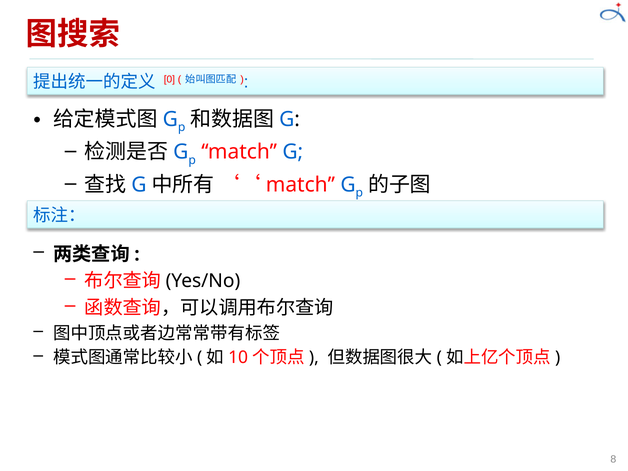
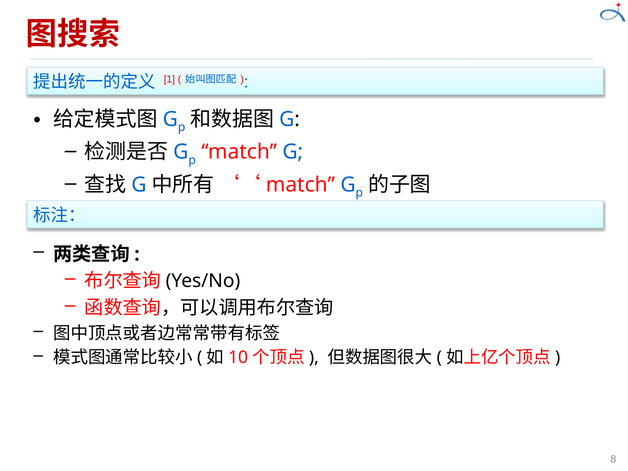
0: 0 -> 1 (169, 79)
